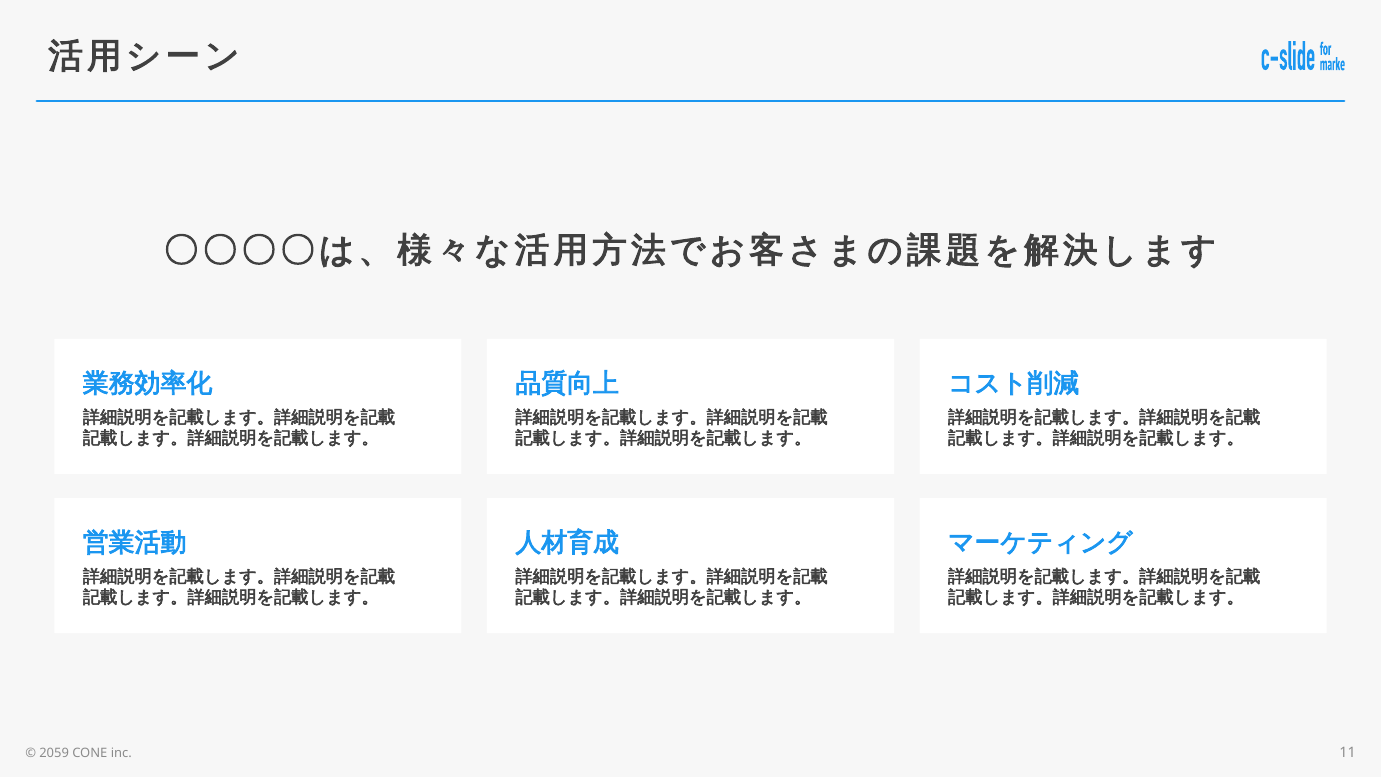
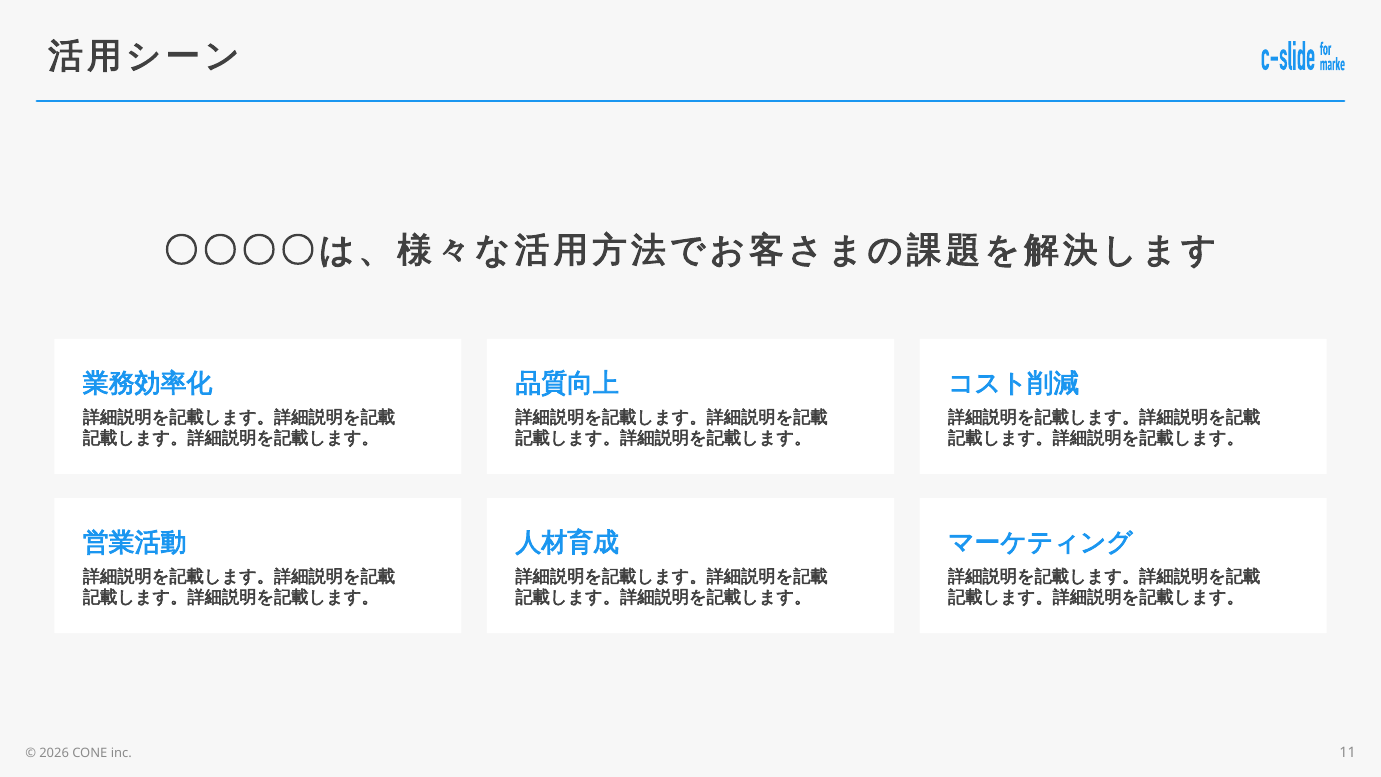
2059: 2059 -> 2026 (54, 753)
